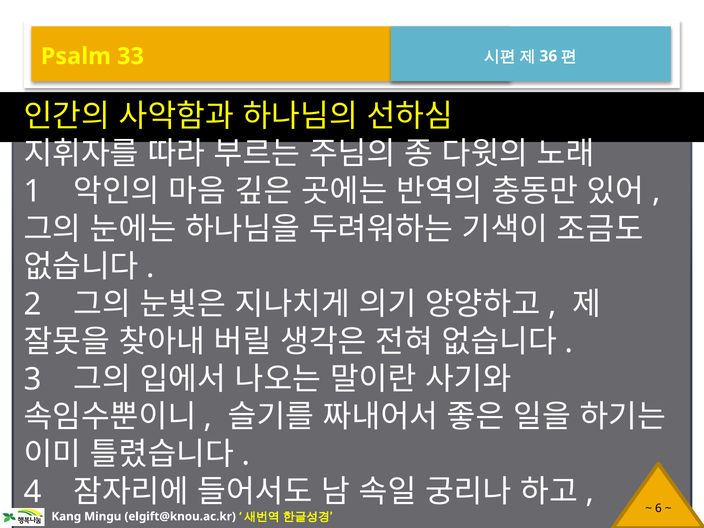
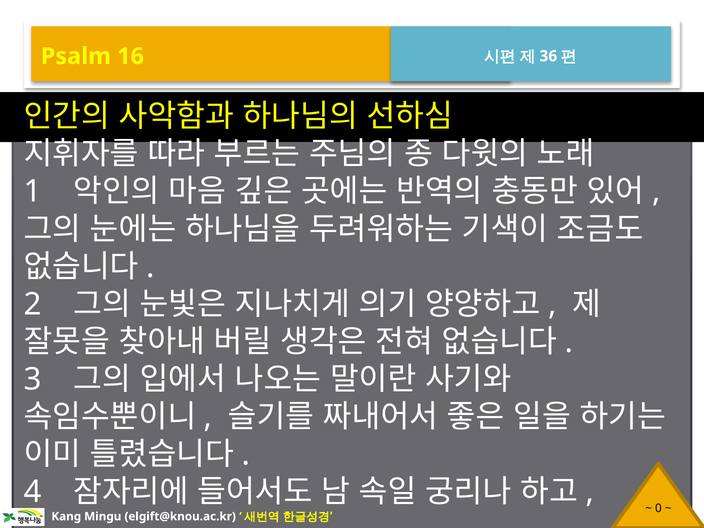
33: 33 -> 16 (131, 56)
6: 6 -> 0 (658, 508)
